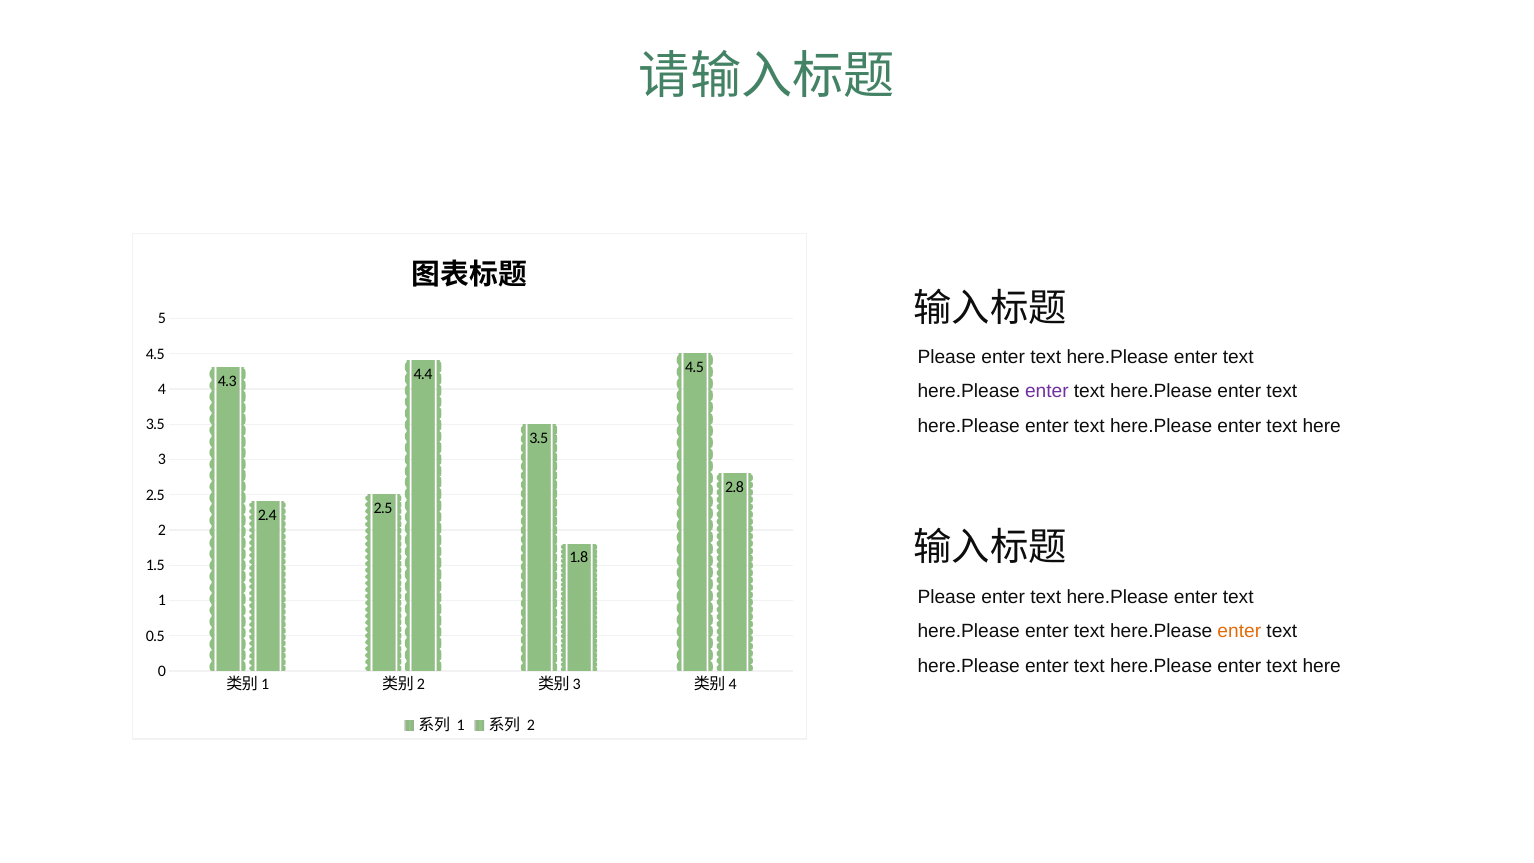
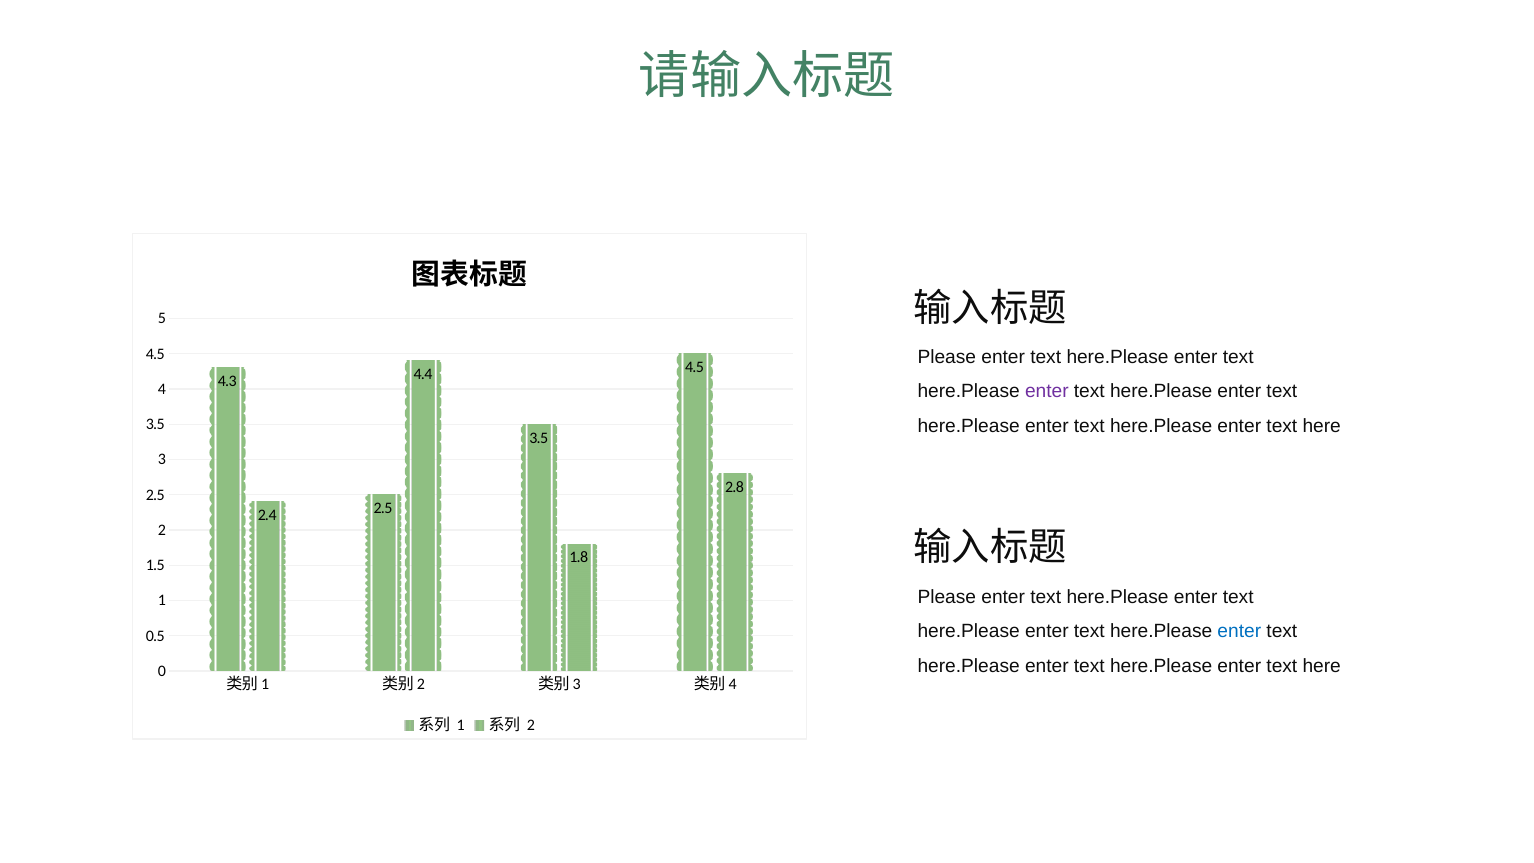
enter colour: orange -> blue (1239, 631)
